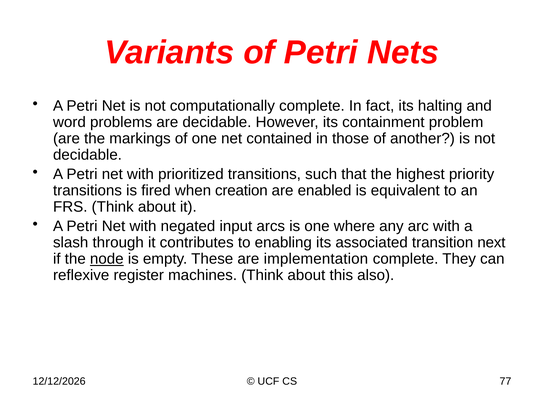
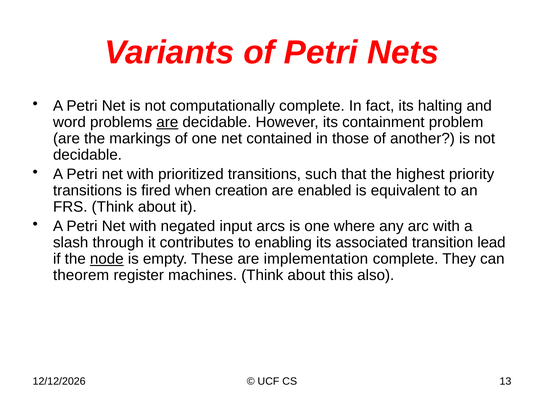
are underline: none -> present (167, 122)
next: next -> lead (491, 243)
reflexive: reflexive -> theorem (81, 275)
77: 77 -> 13 (505, 381)
